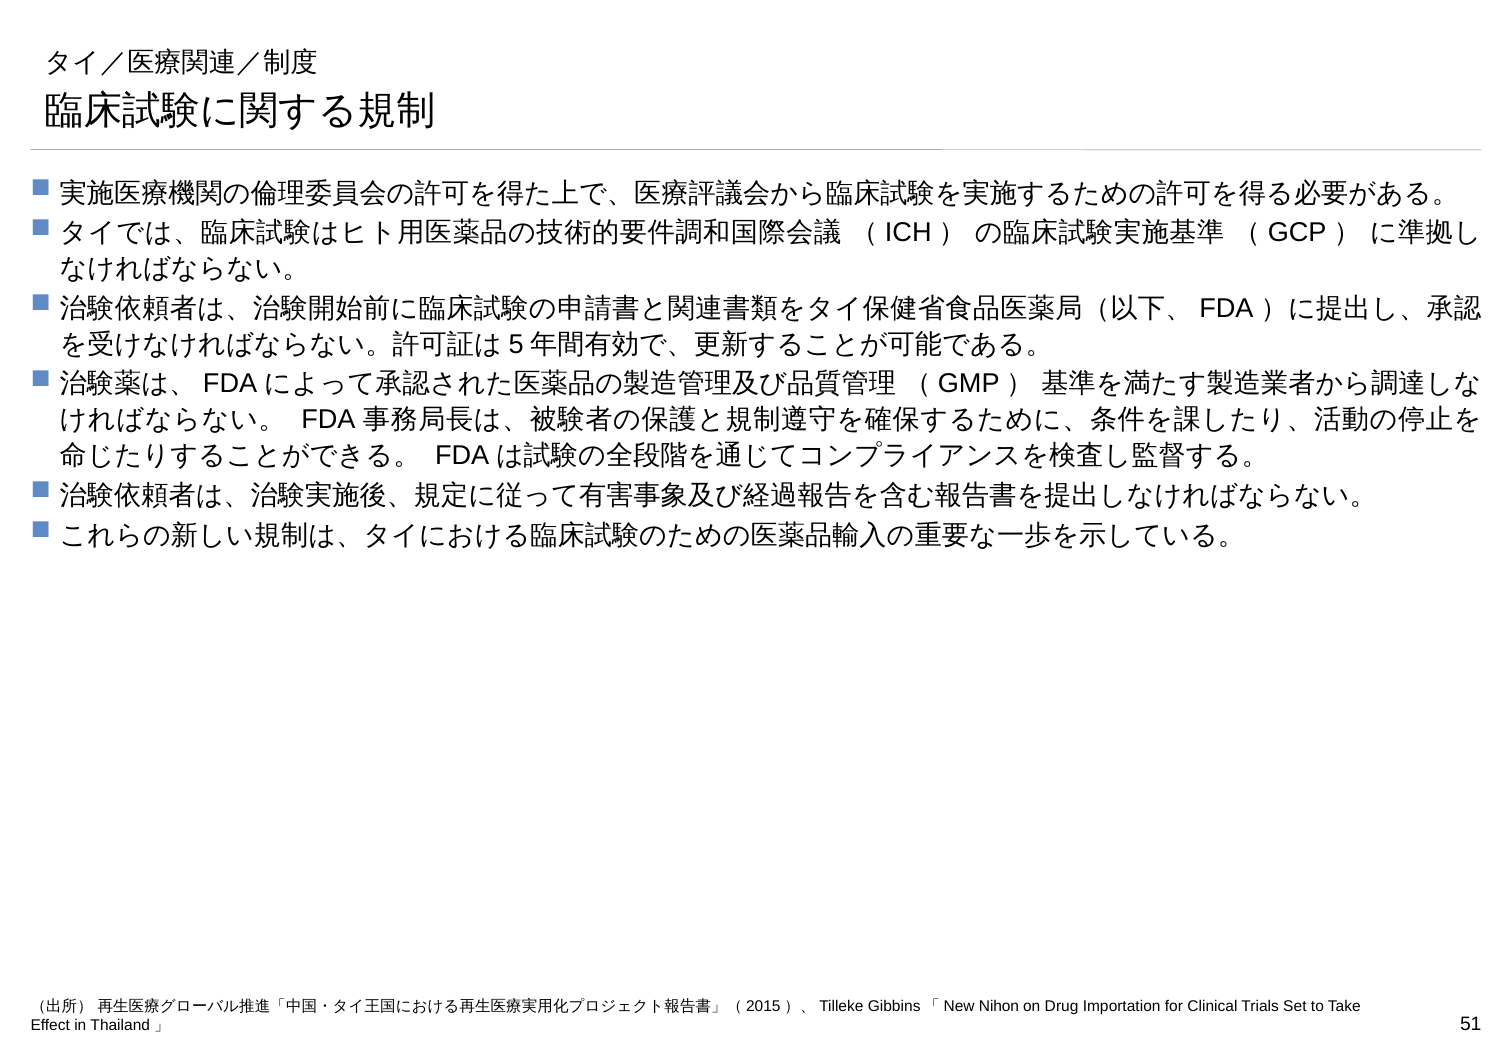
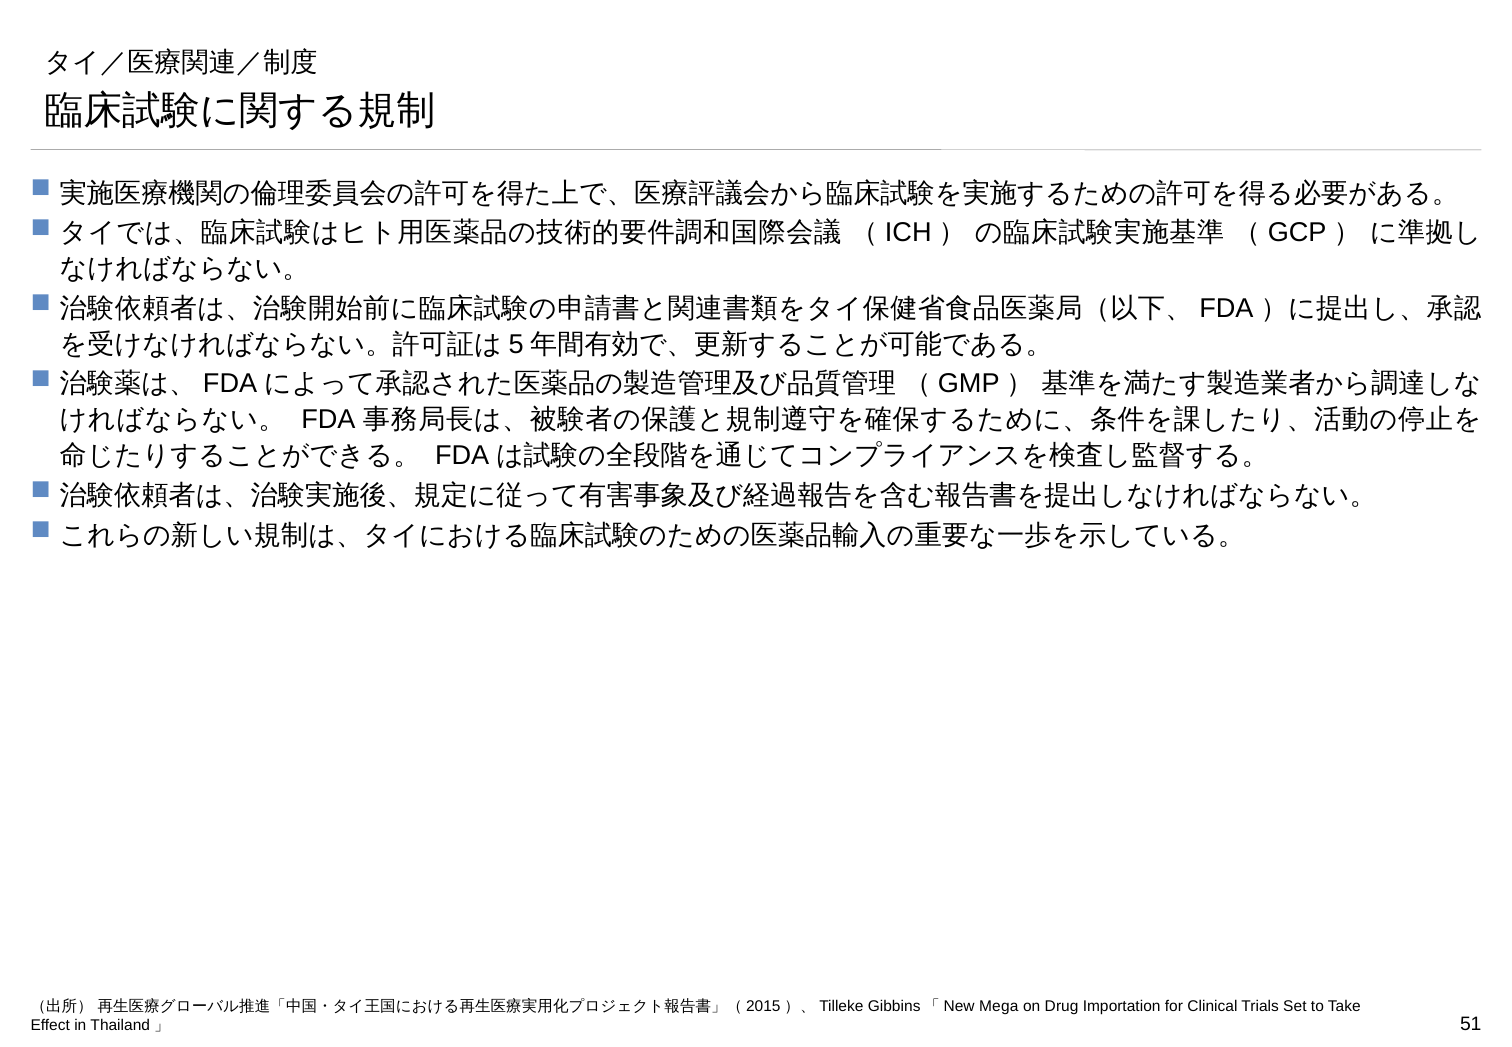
Nihon: Nihon -> Mega (999, 1006)
